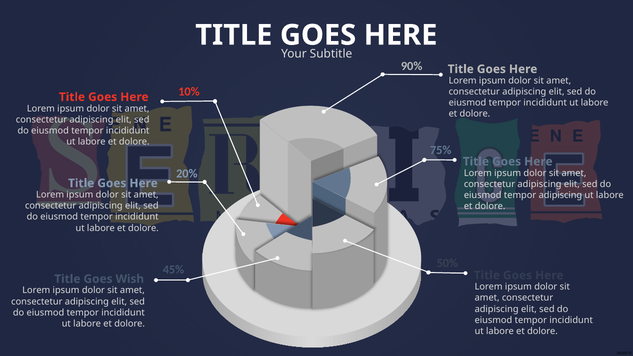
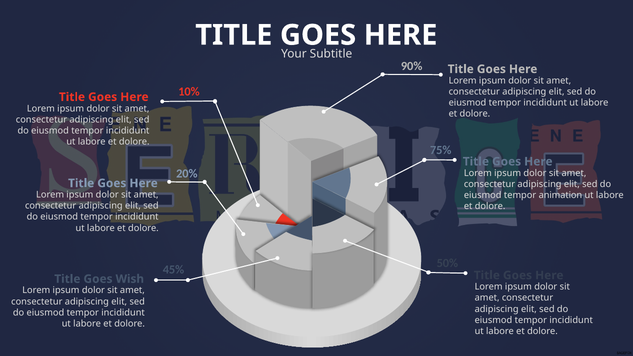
tempor adipiscing: adipiscing -> animation (560, 195)
